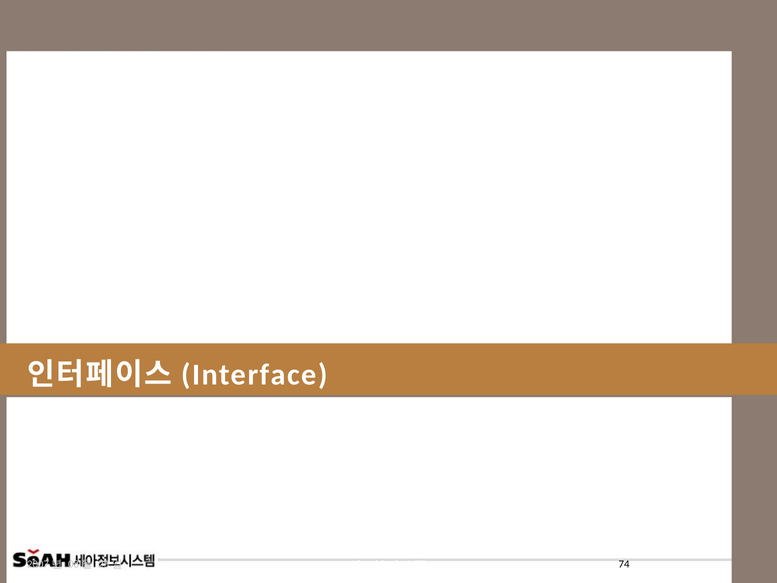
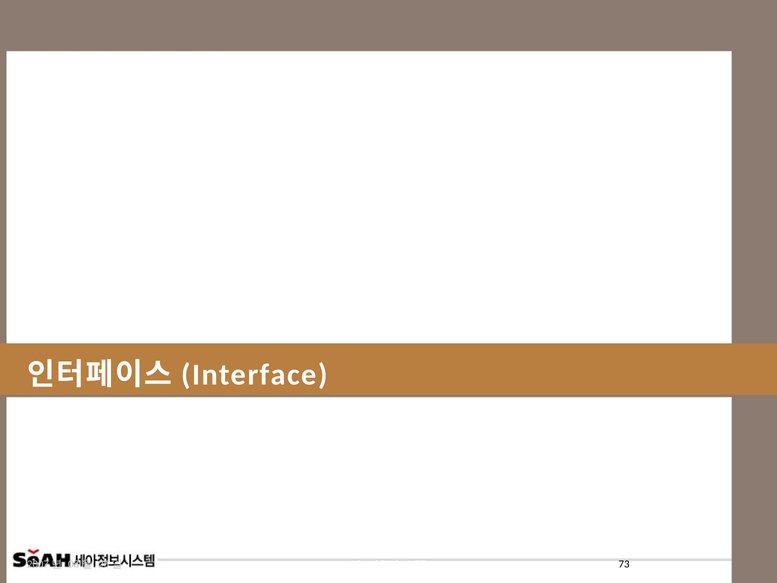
74: 74 -> 73 (624, 564)
